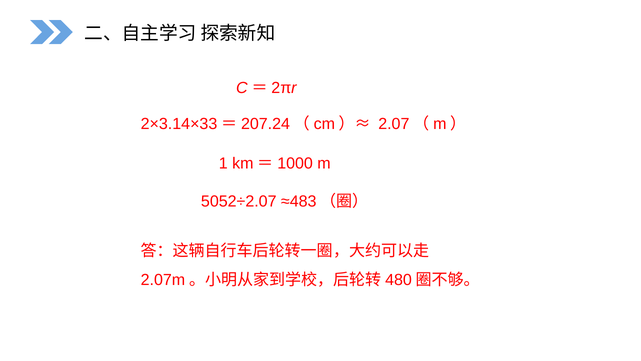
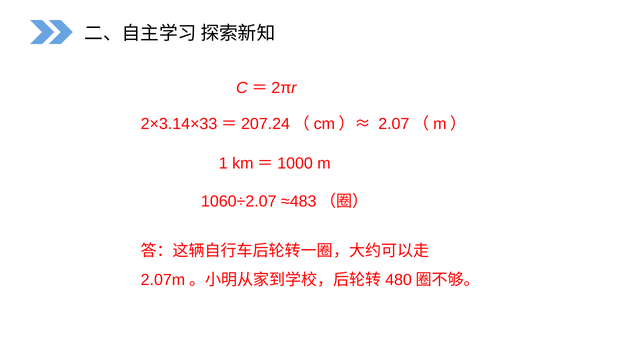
5052÷2.07: 5052÷2.07 -> 1060÷2.07 (239, 201)
